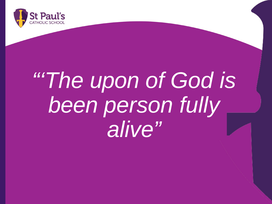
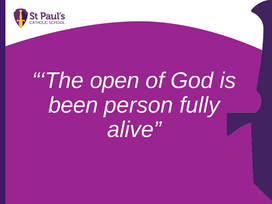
upon: upon -> open (115, 81)
